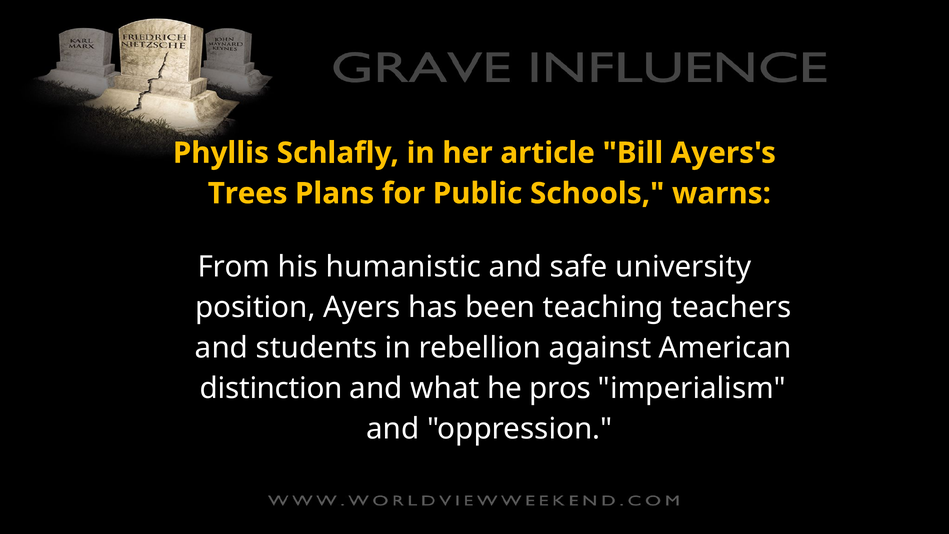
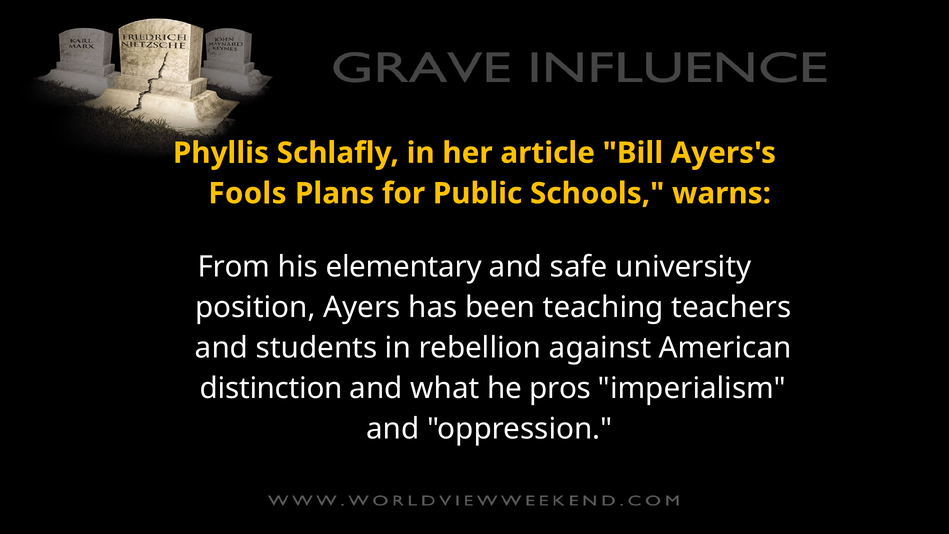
Trees: Trees -> Fools (247, 193)
humanistic: humanistic -> elementary (404, 267)
